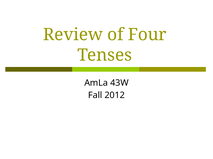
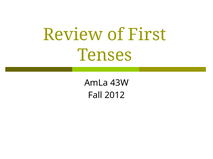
Four: Four -> First (147, 35)
